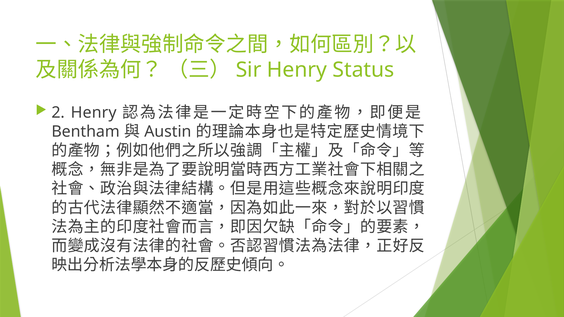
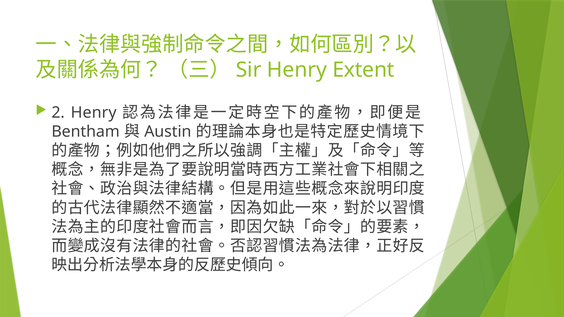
Status: Status -> Extent (363, 70)
